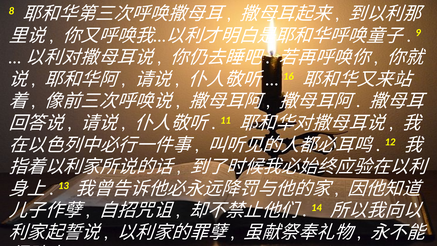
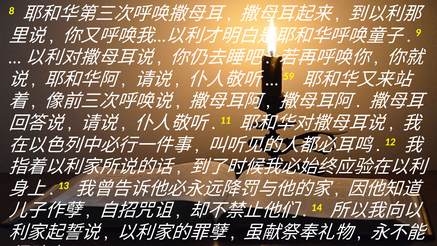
16: 16 -> 59 (288, 76)
